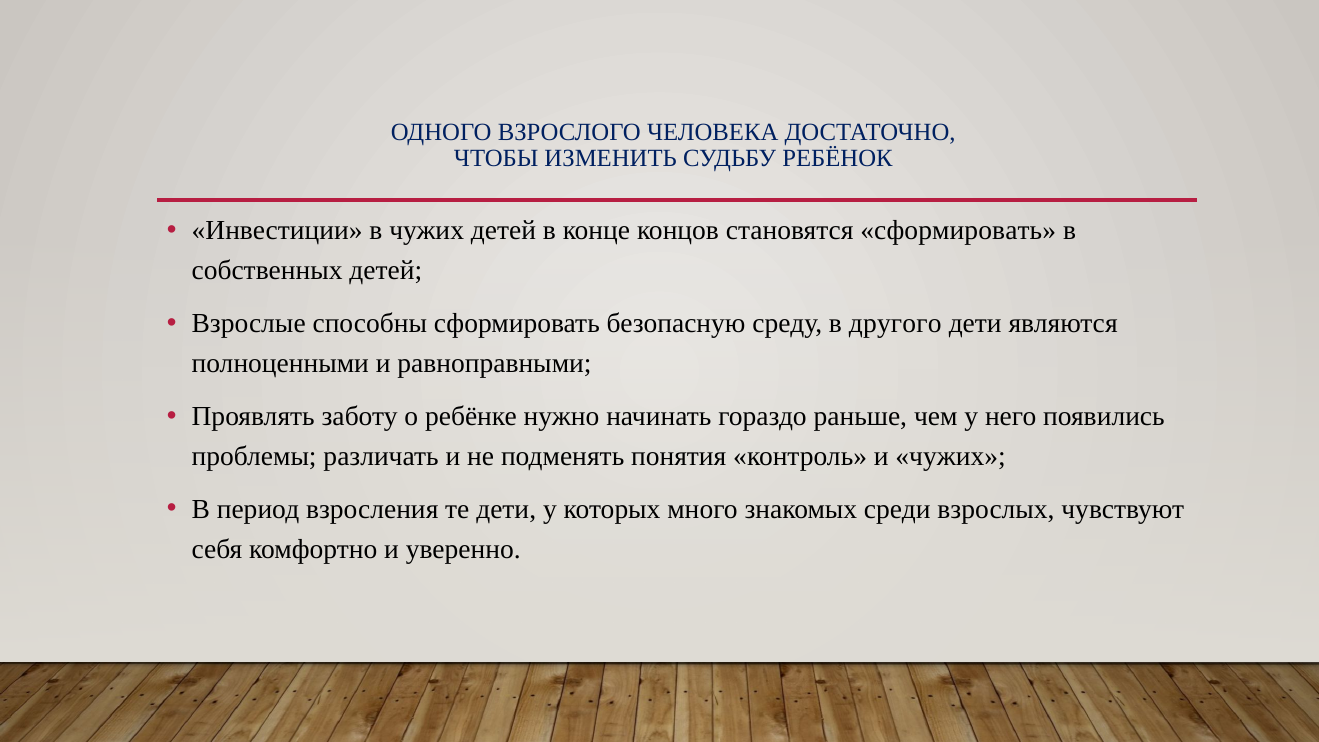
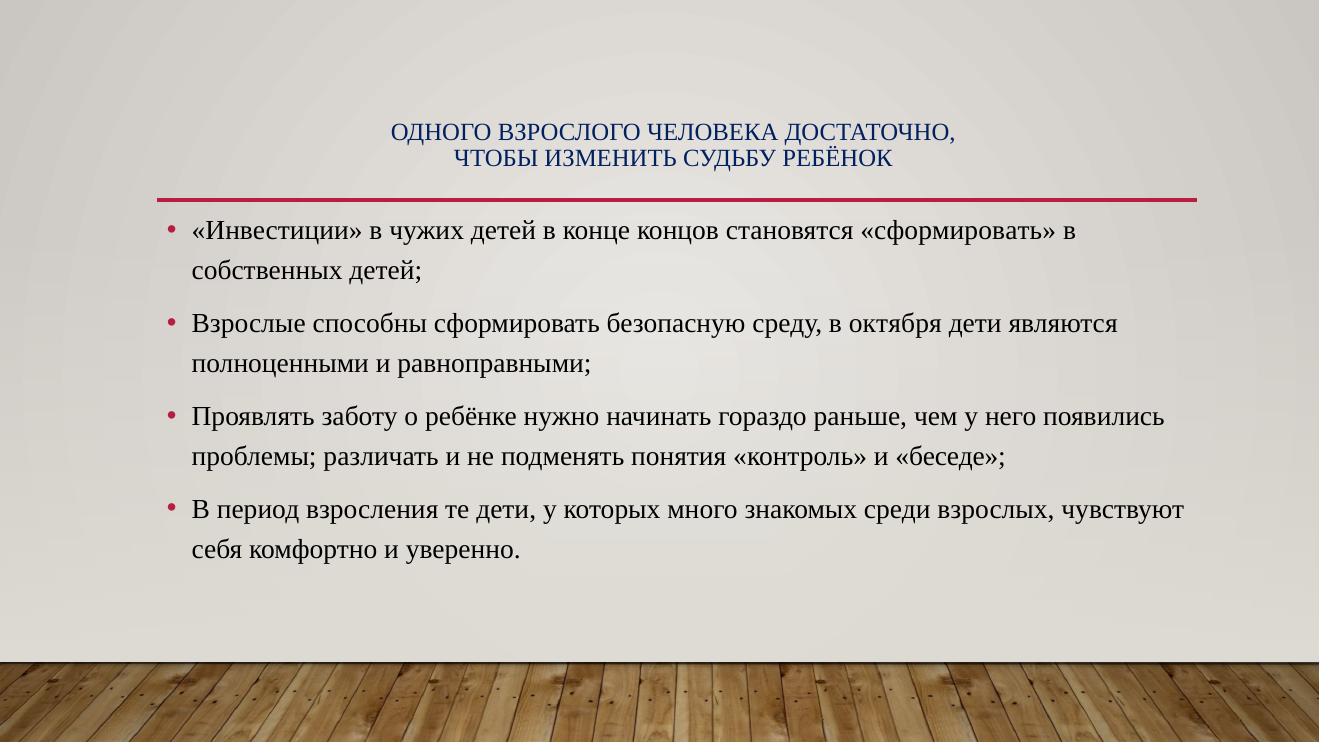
другого: другого -> октября (895, 323)
и чужих: чужих -> беседе (951, 456)
